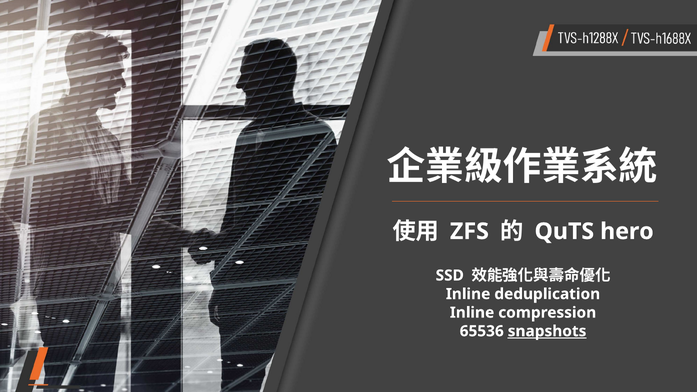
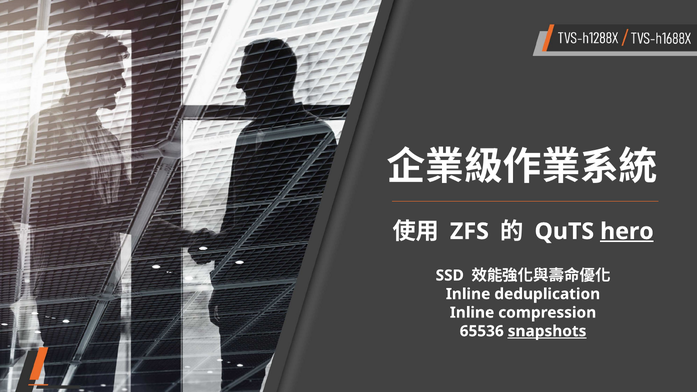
hero underline: none -> present (627, 231)
